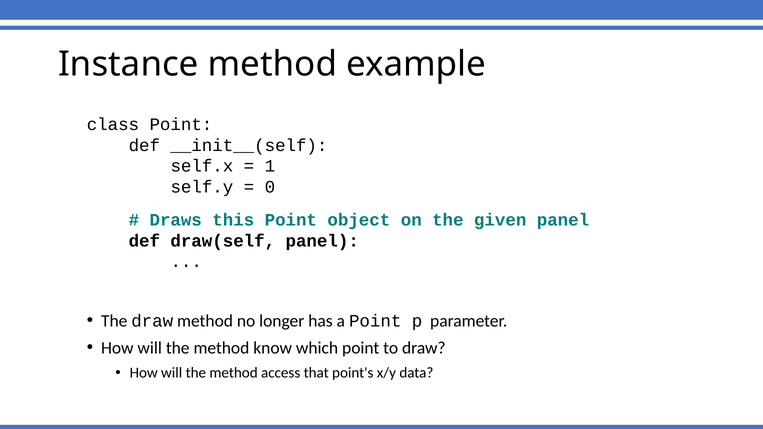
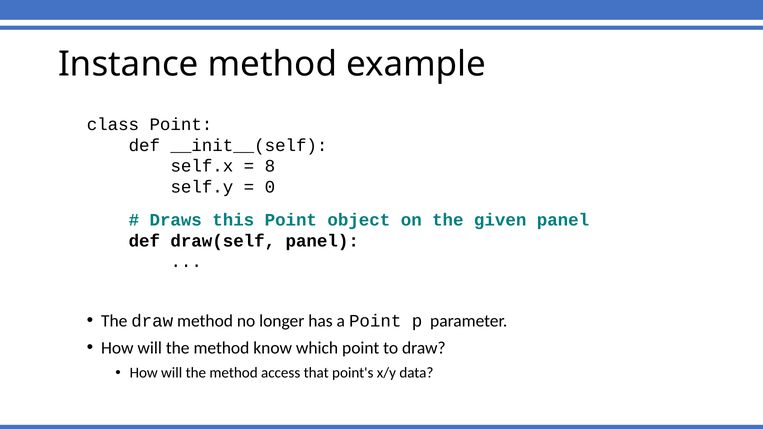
1: 1 -> 8 (270, 166)
